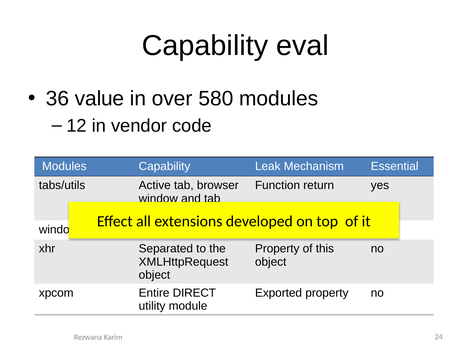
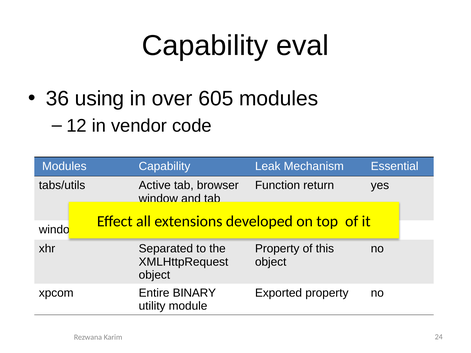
value: value -> using (100, 99)
580: 580 -> 605 (216, 99)
DIRECT: DIRECT -> BINARY (194, 293)
